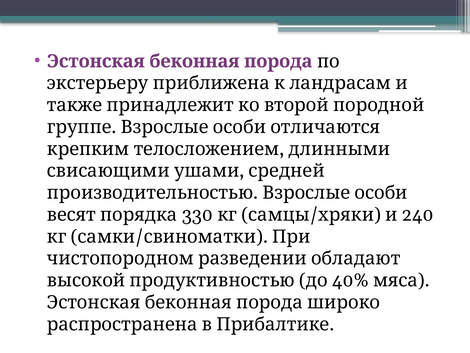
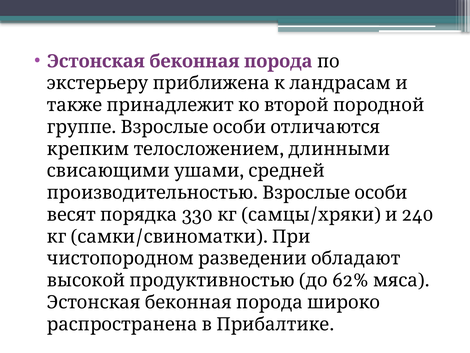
40%: 40% -> 62% (350, 280)
